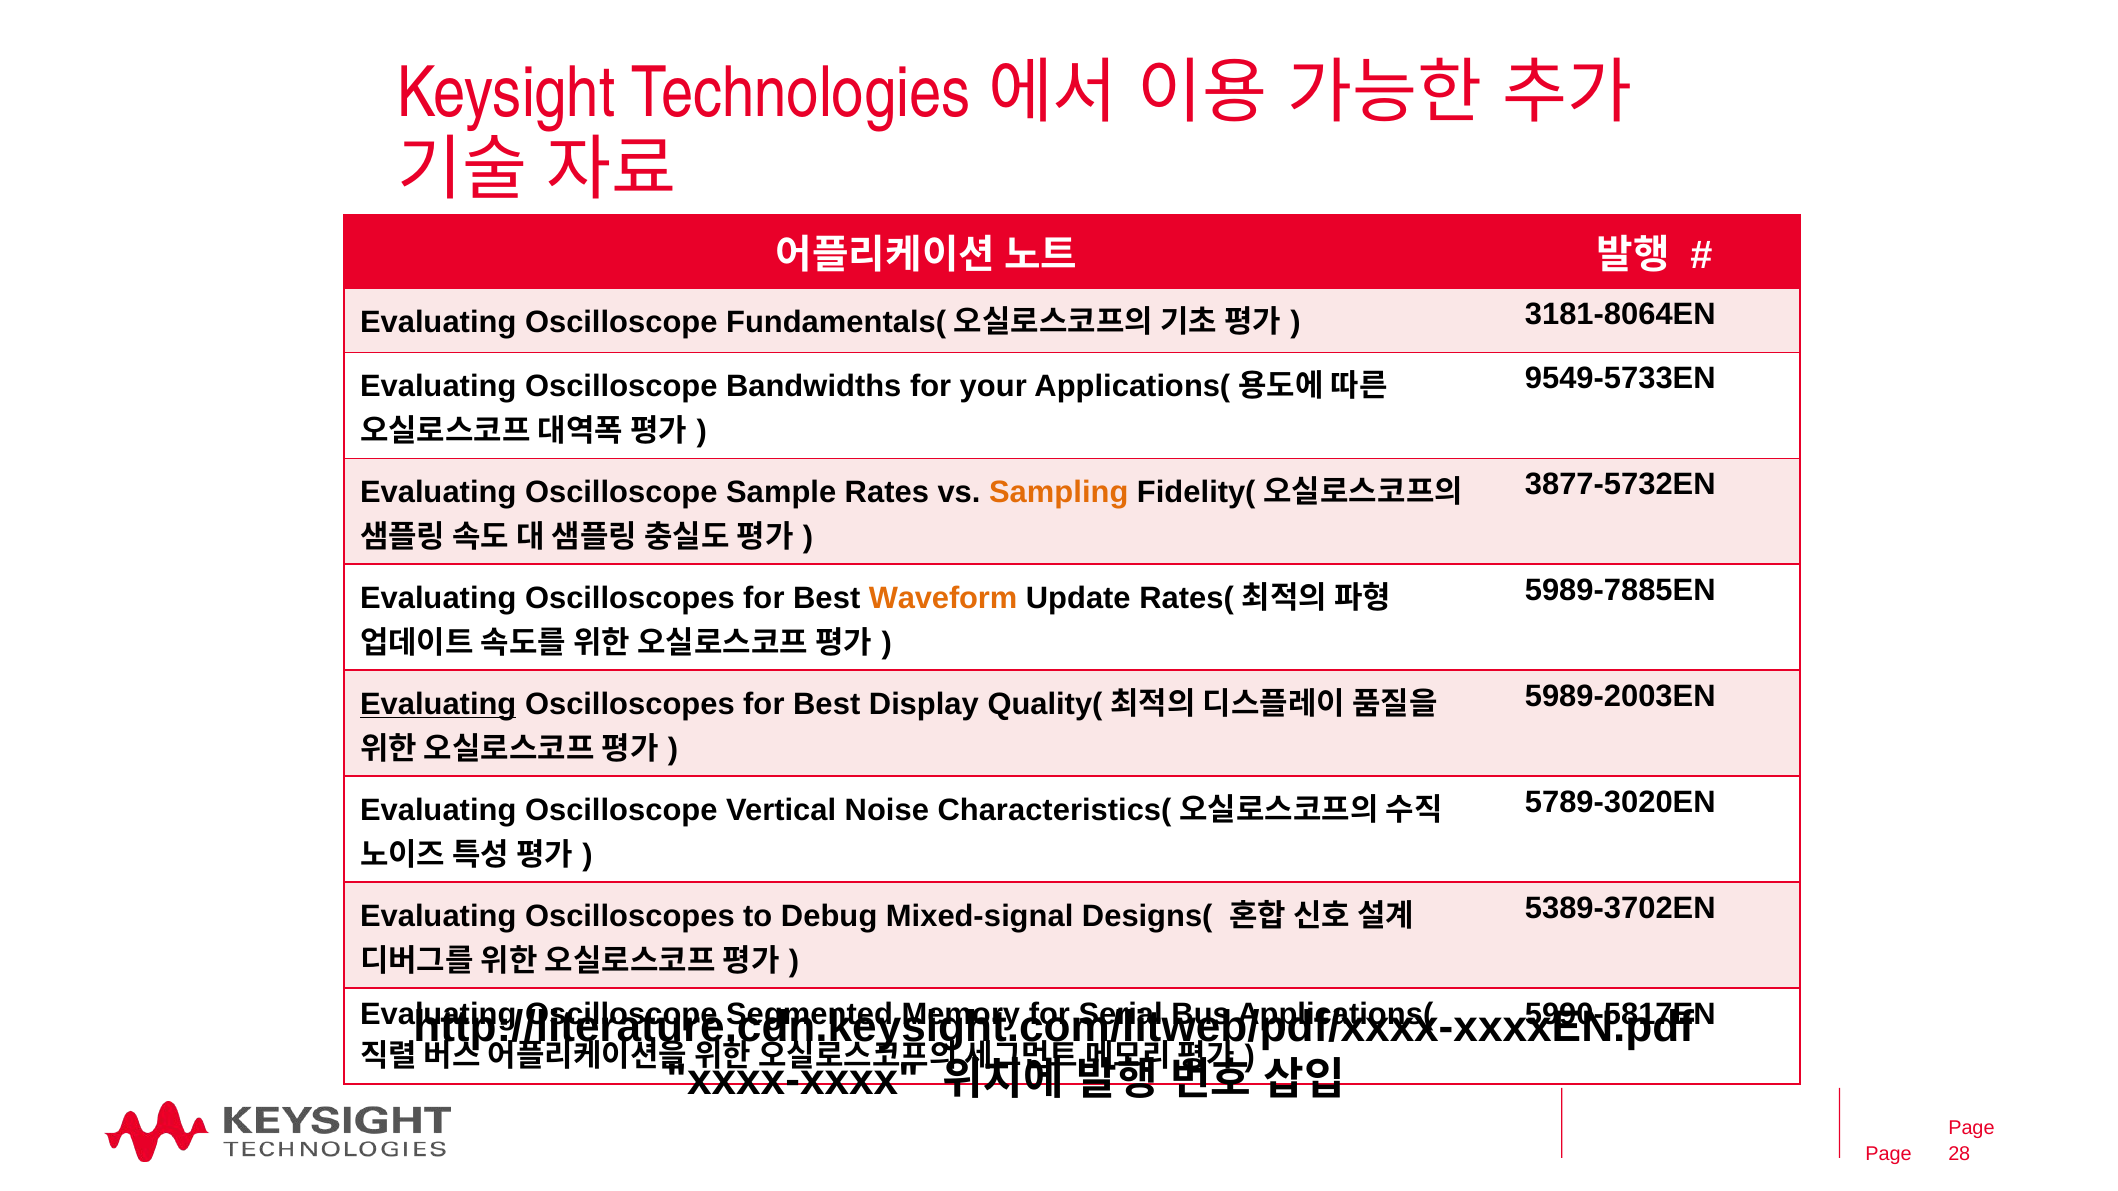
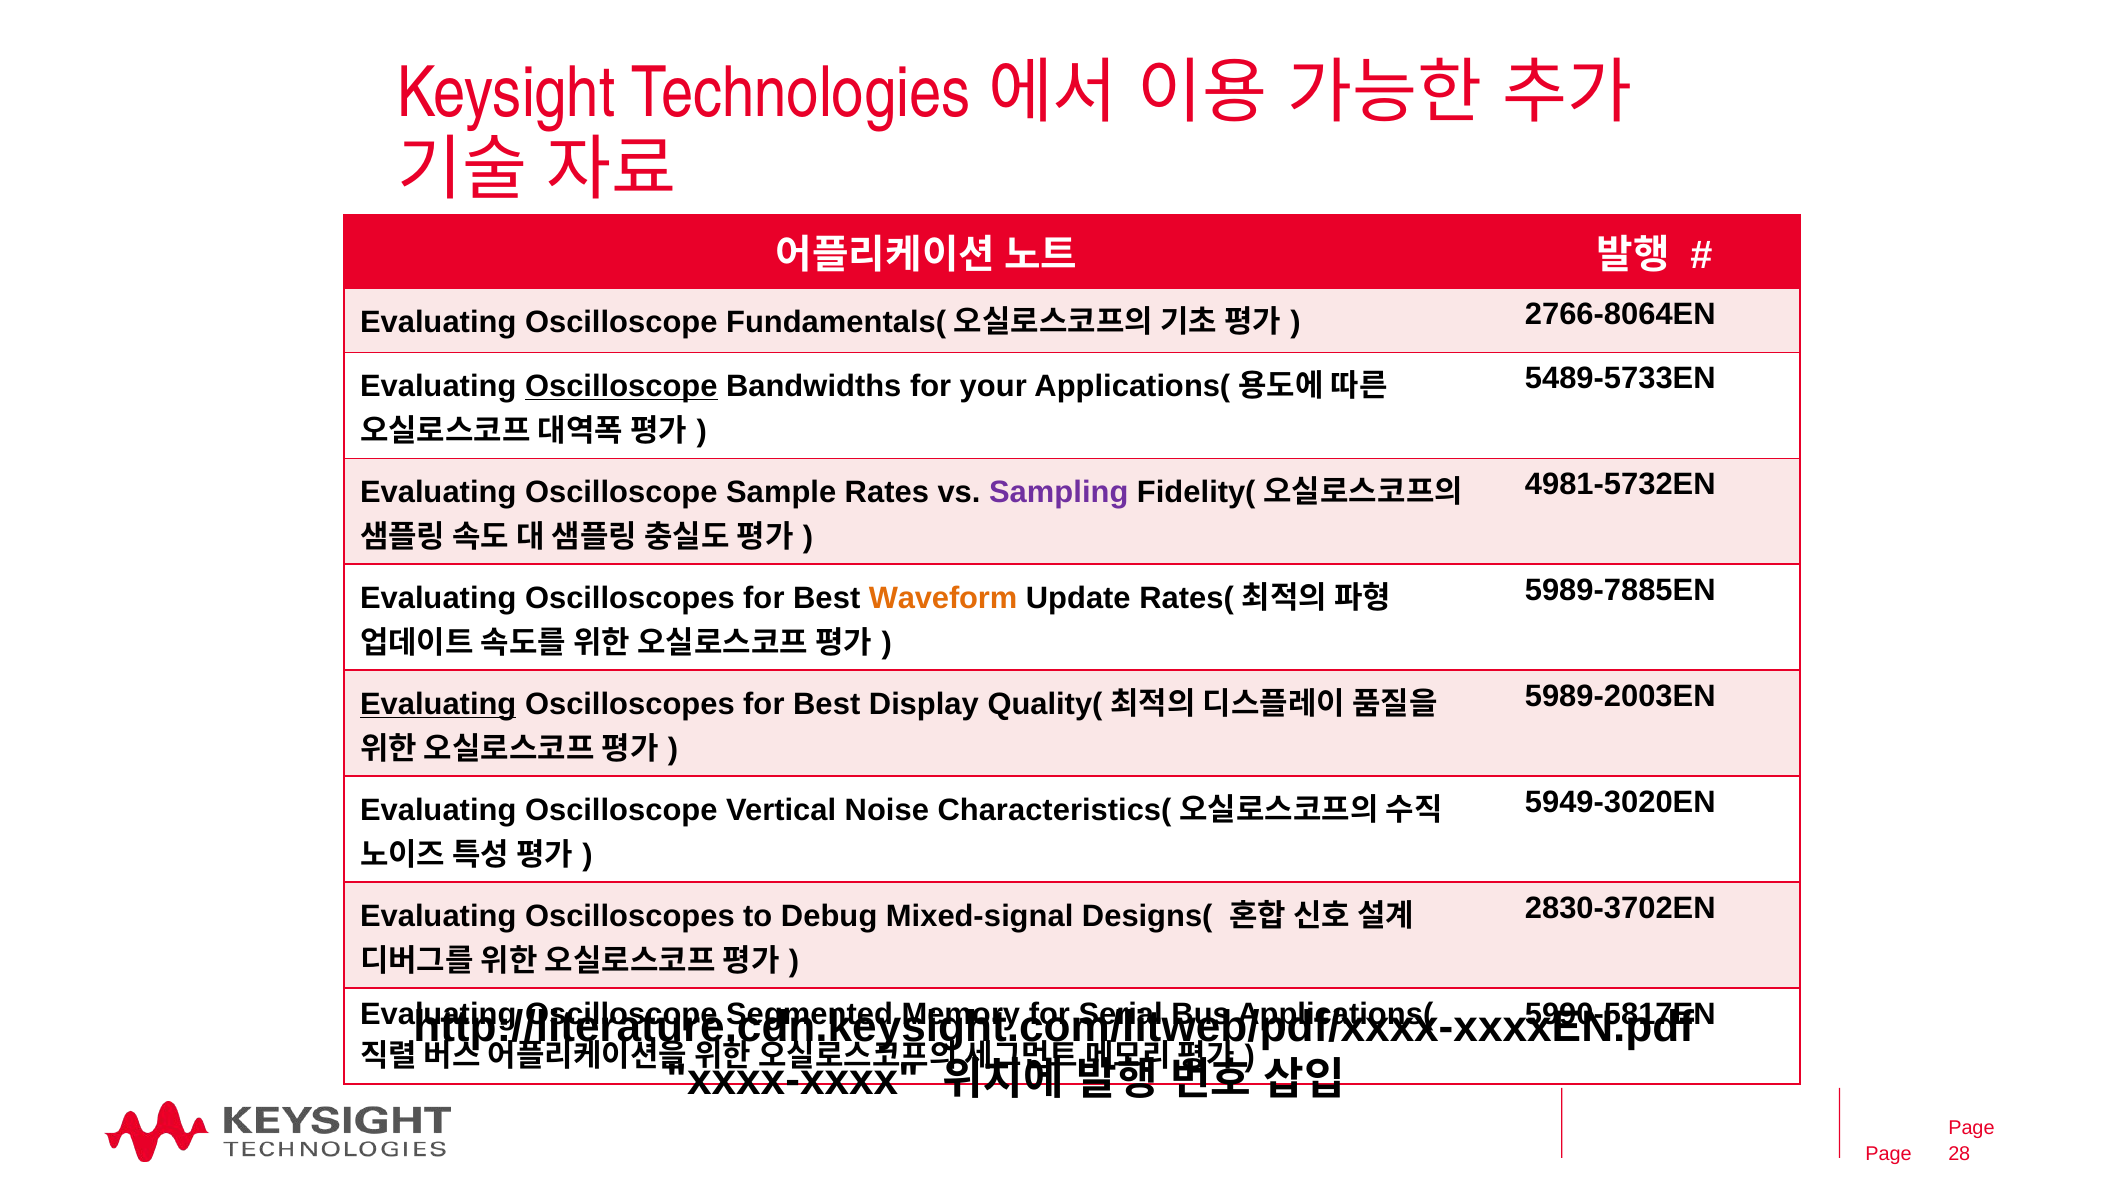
3181-8064EN: 3181-8064EN -> 2766-8064EN (1620, 314)
9549-5733EN: 9549-5733EN -> 5489-5733EN (1620, 378)
Oscilloscope underline: none -> present (621, 386)
3877-5732EN: 3877-5732EN -> 4981-5732EN (1620, 484)
Sampling colour: orange -> purple (1059, 492)
5789-3020EN: 5789-3020EN -> 5949-3020EN (1620, 802)
5389-3702EN: 5389-3702EN -> 2830-3702EN (1620, 908)
